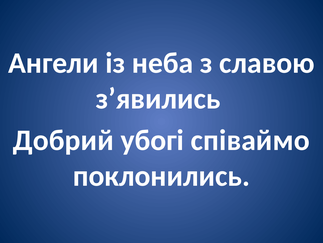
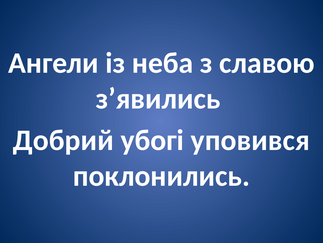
співаймо: співаймо -> уповився (250, 140)
